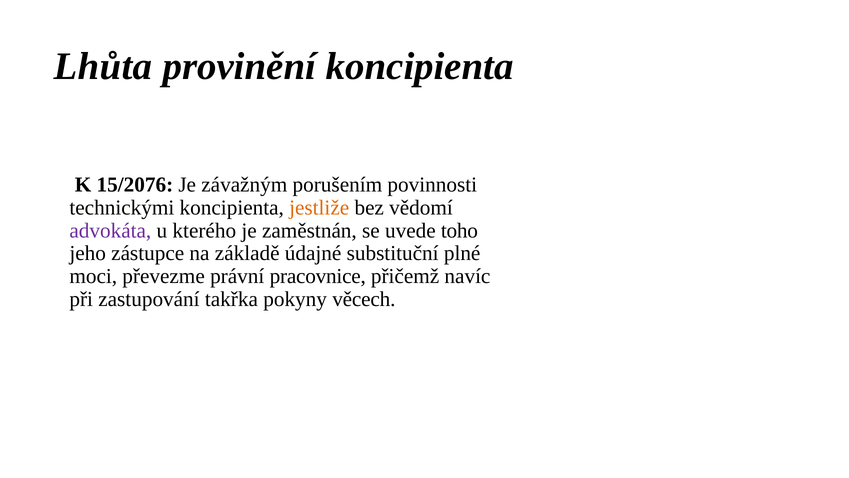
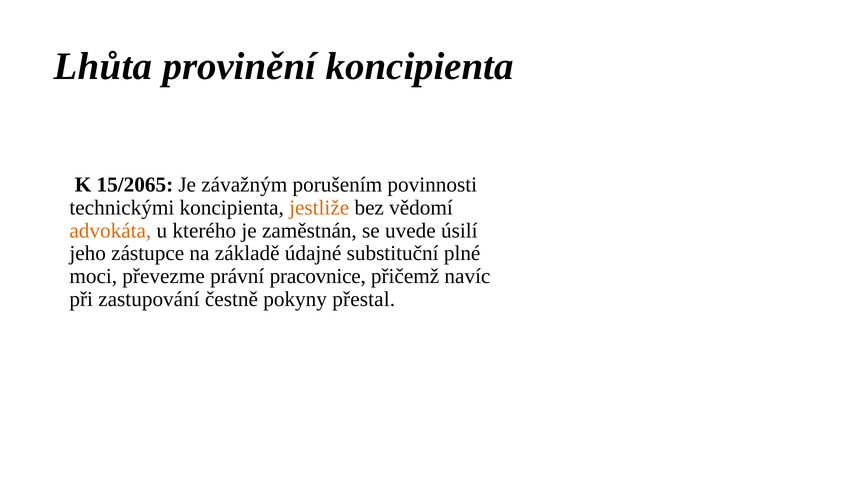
15/2076: 15/2076 -> 15/2065 (135, 184)
advokáta colour: purple -> orange (110, 230)
toho: toho -> úsilí (459, 230)
takřka: takřka -> čestně (231, 299)
věcech: věcech -> přestal (364, 299)
